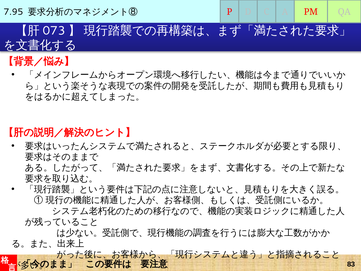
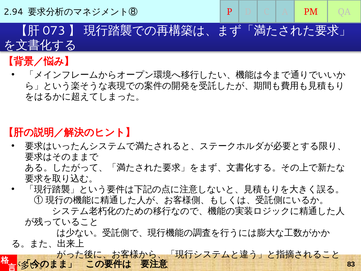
7.95: 7.95 -> 2.94 (13, 12)
